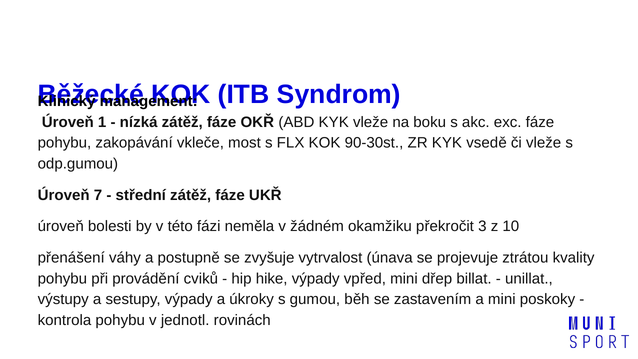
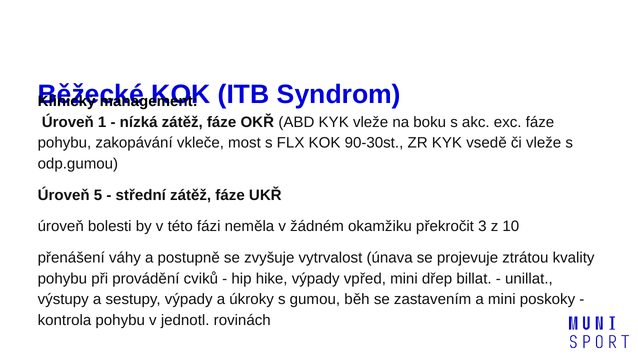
7: 7 -> 5 (98, 195)
